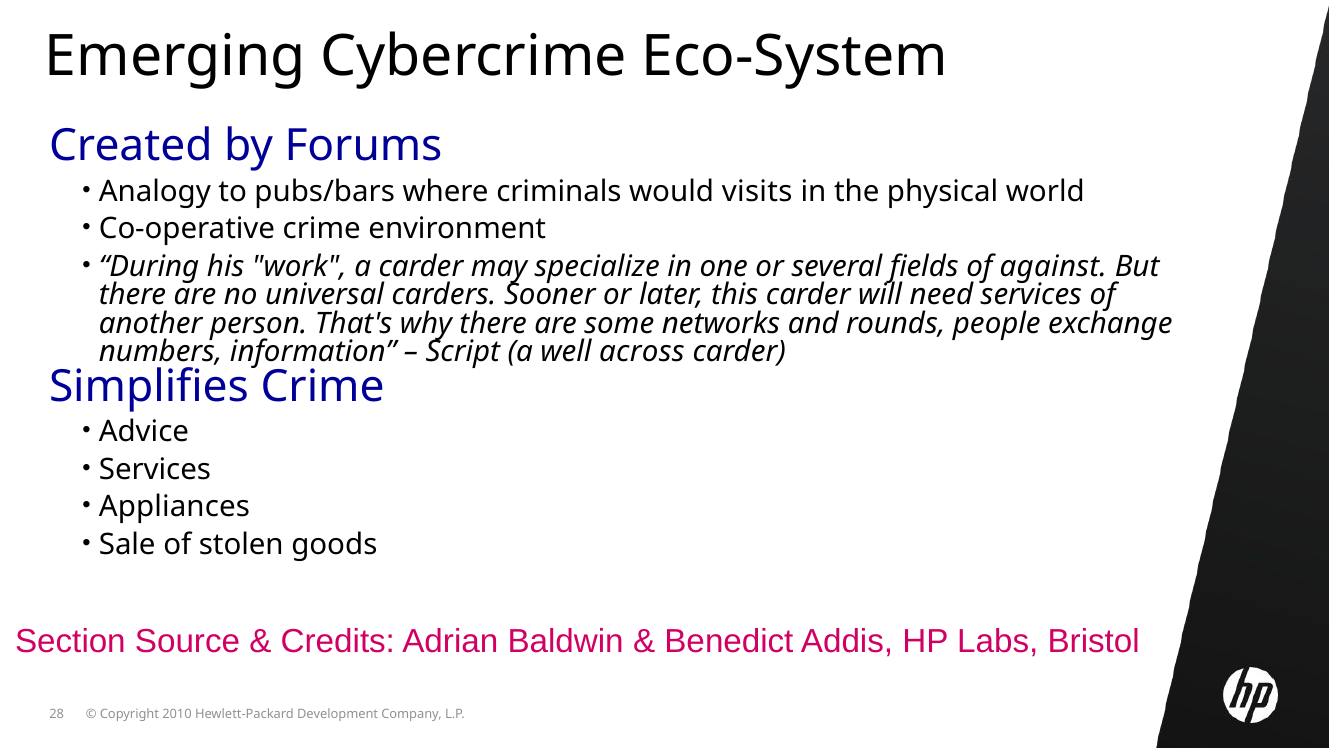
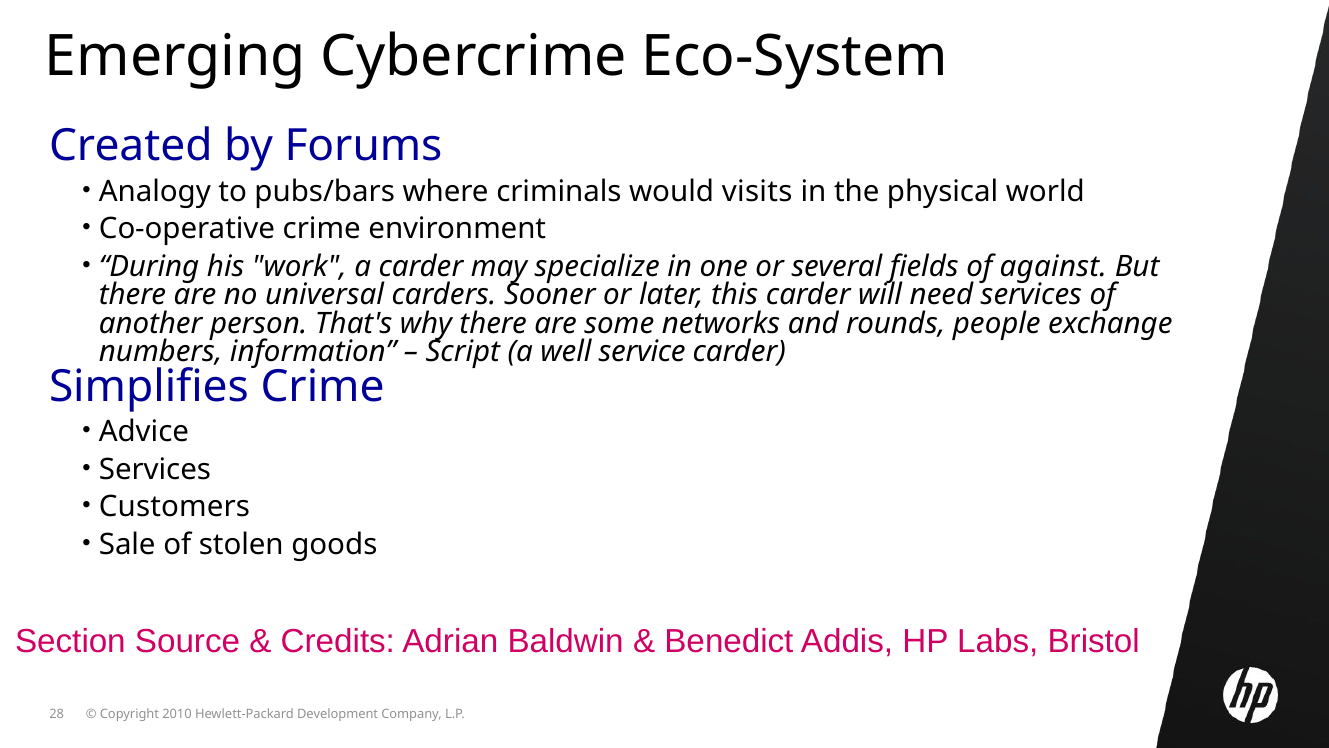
across: across -> service (642, 351)
Appliances: Appliances -> Customers (174, 507)
